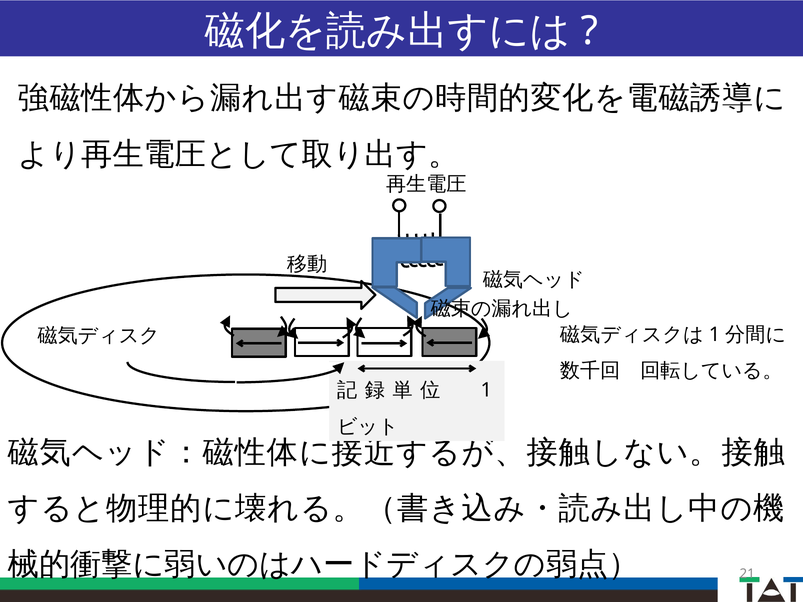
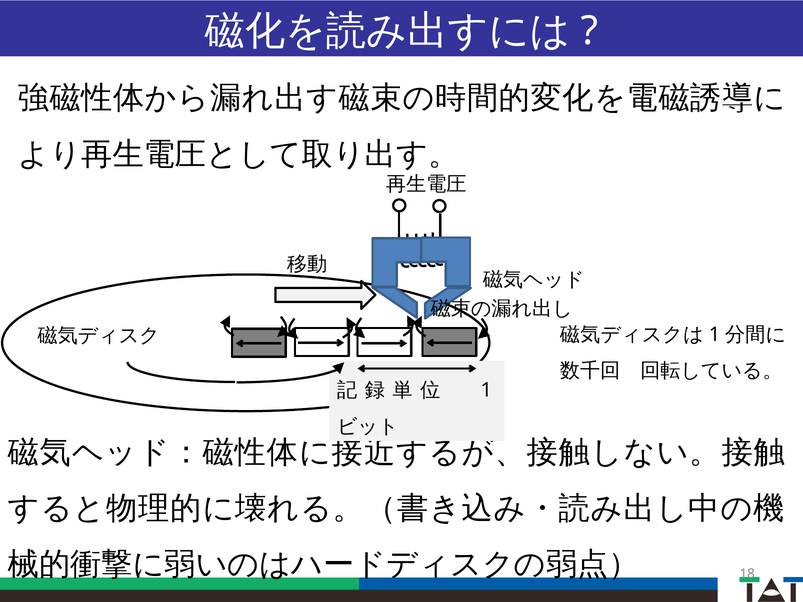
21: 21 -> 18 (747, 574)
